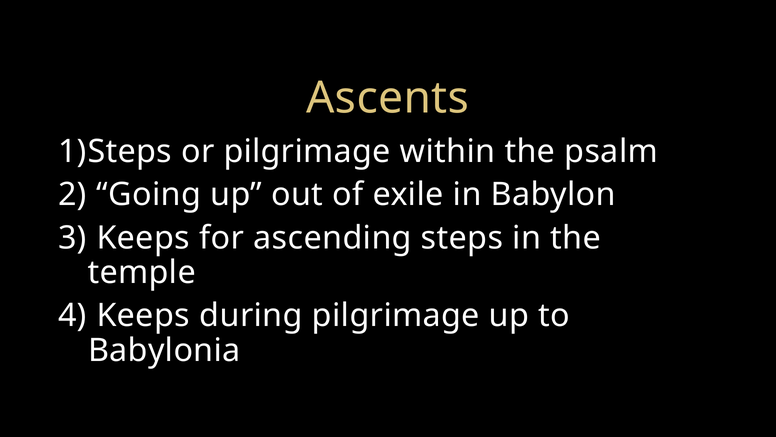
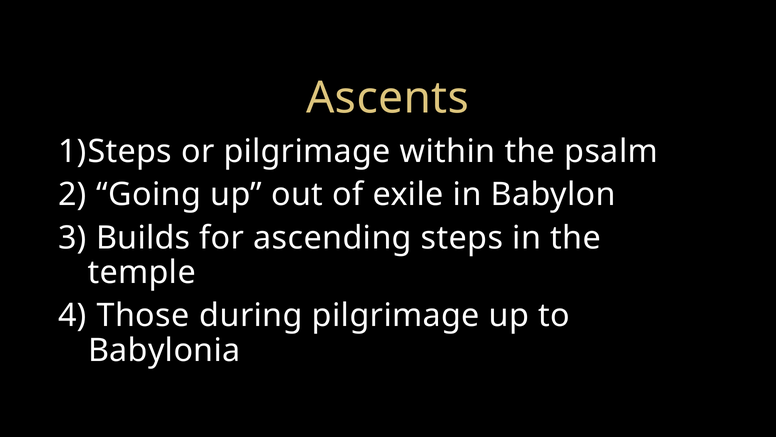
Keeps: Keeps -> Builds (143, 238)
Keeps: Keeps -> Those (143, 315)
